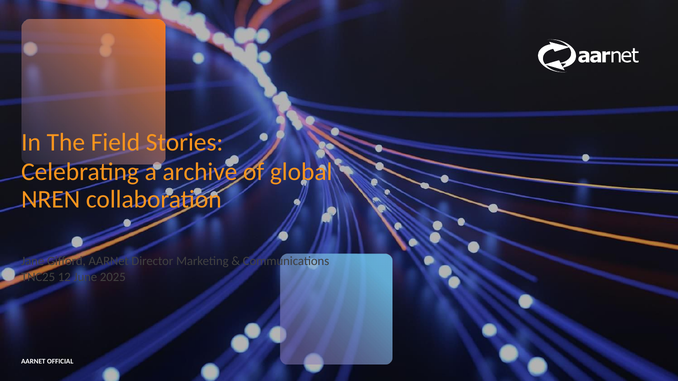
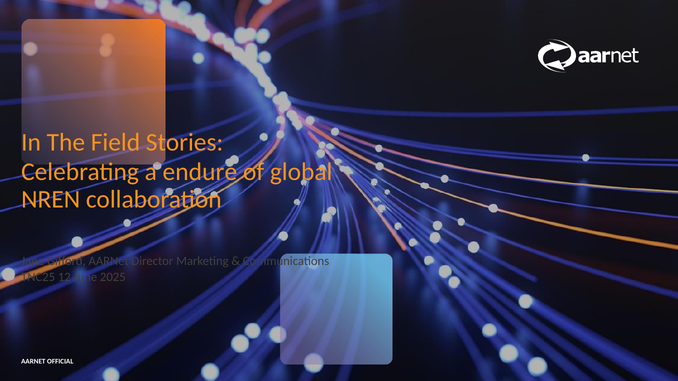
archive: archive -> endure (200, 172)
